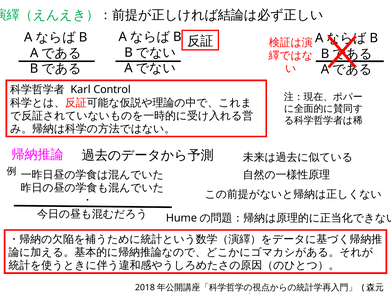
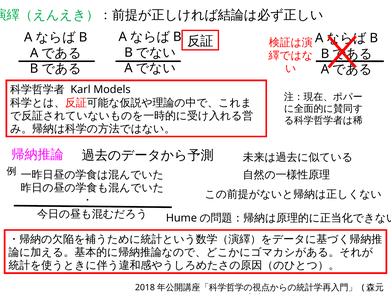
Control: Control -> Models (112, 89)
